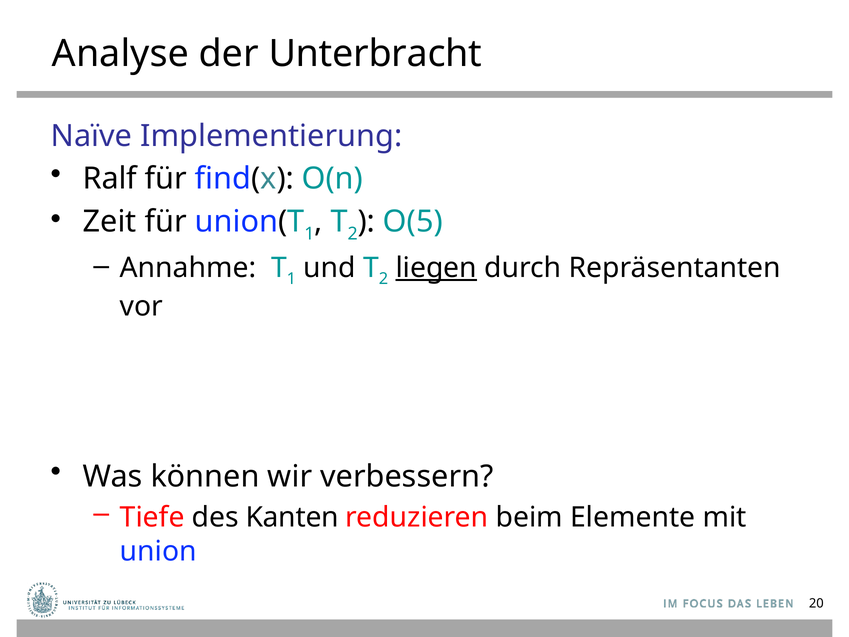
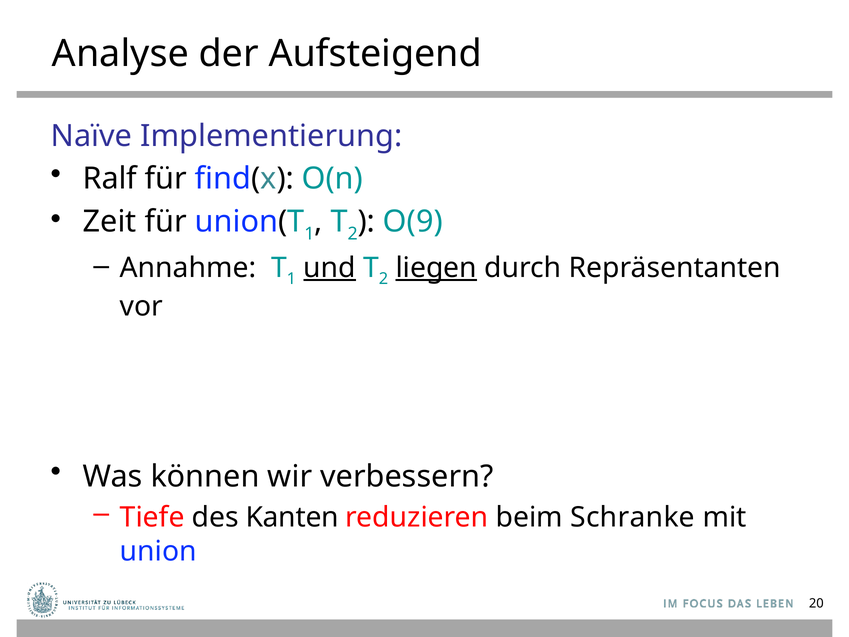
Unterbracht: Unterbracht -> Aufsteigend (375, 54)
O(5: O(5 -> O(9 (413, 222)
und underline: none -> present (330, 268)
Elemente: Elemente -> Schranke (633, 517)
